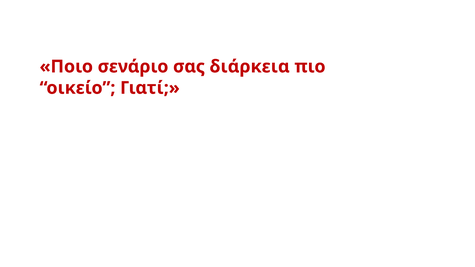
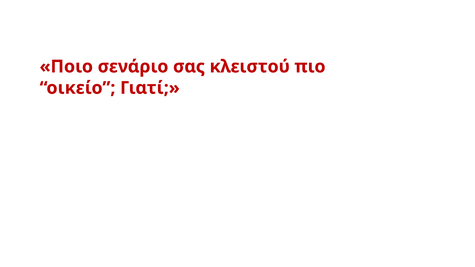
διάρκεια: διάρκεια -> κλειστού (250, 67)
